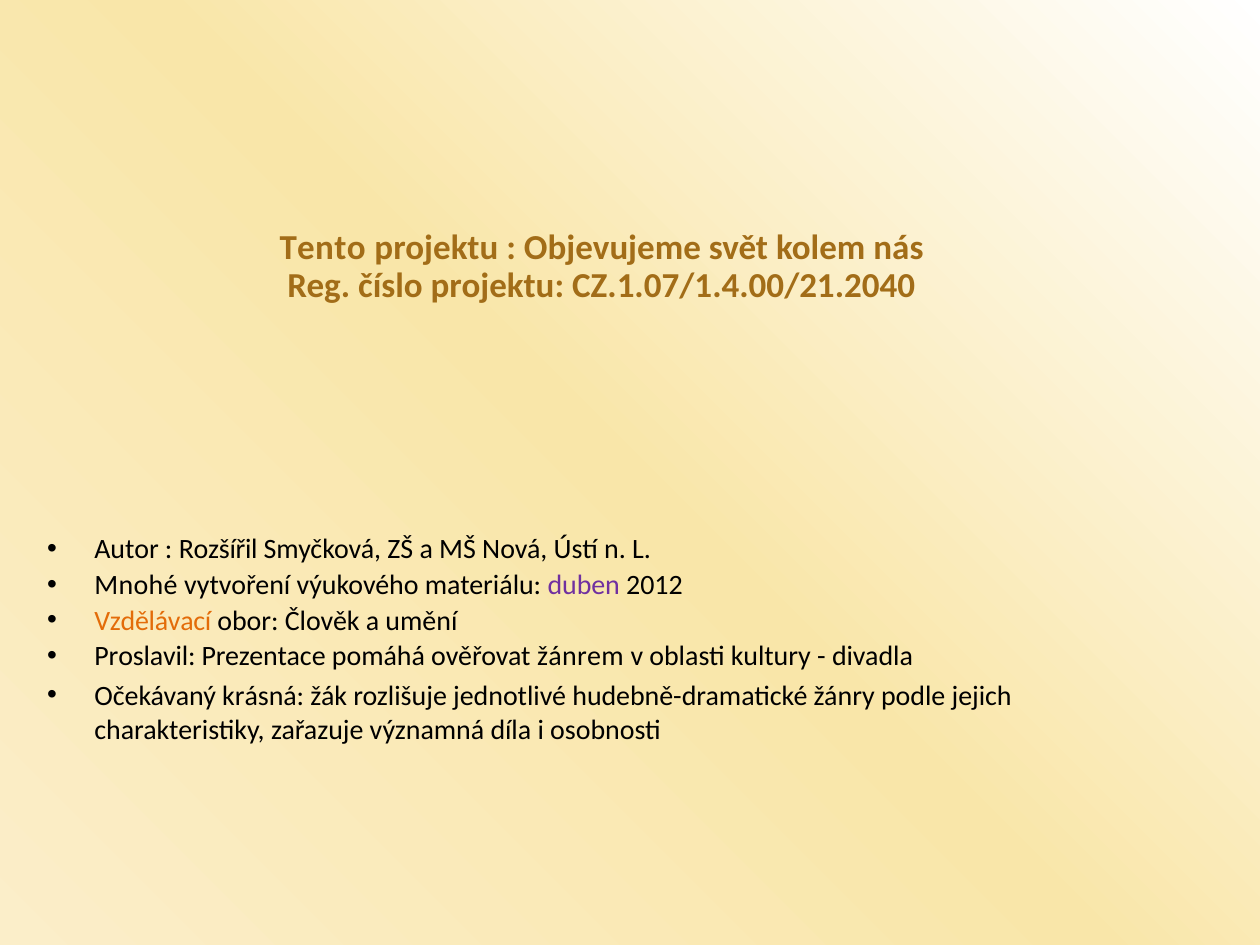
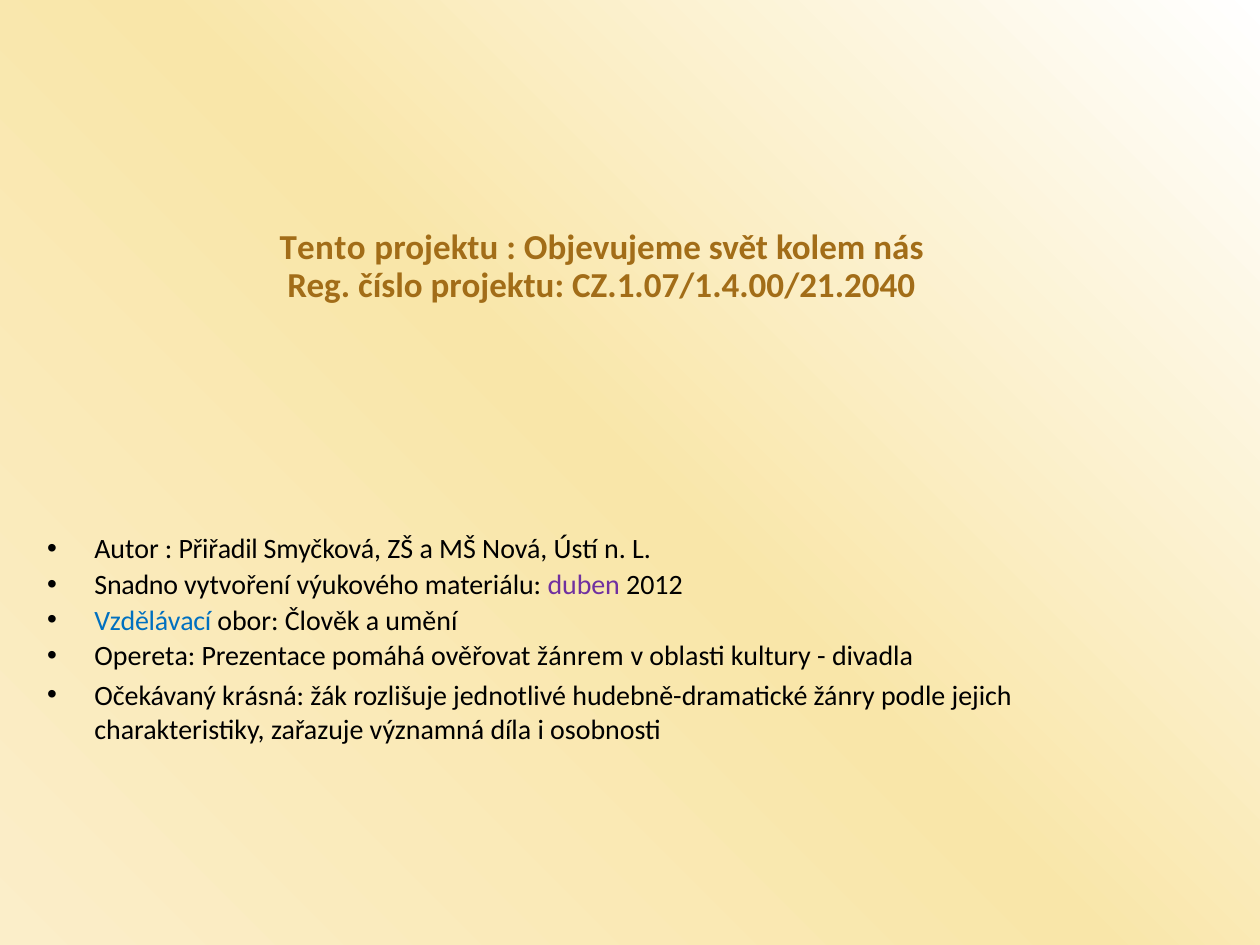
Rozšířil: Rozšířil -> Přiřadil (218, 549)
Mnohé: Mnohé -> Snadno (136, 585)
Vzdělávací colour: orange -> blue (153, 621)
Proslavil: Proslavil -> Opereta (145, 657)
